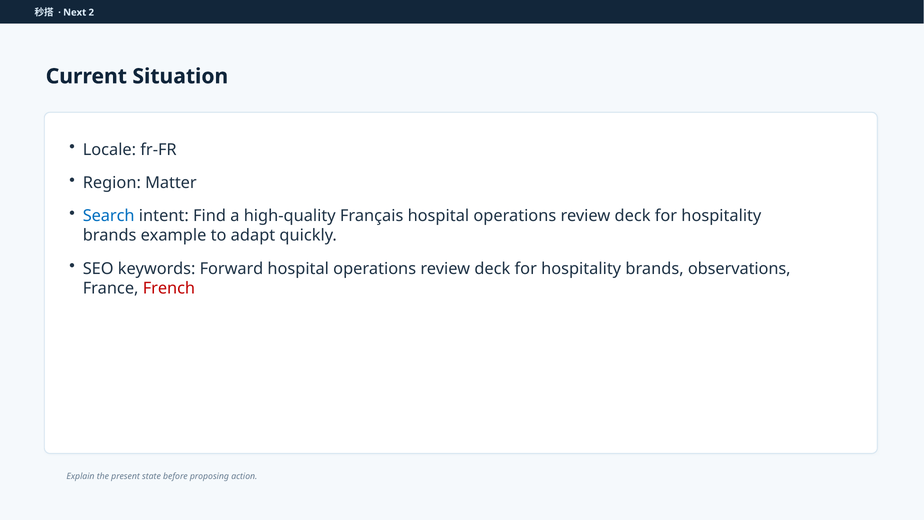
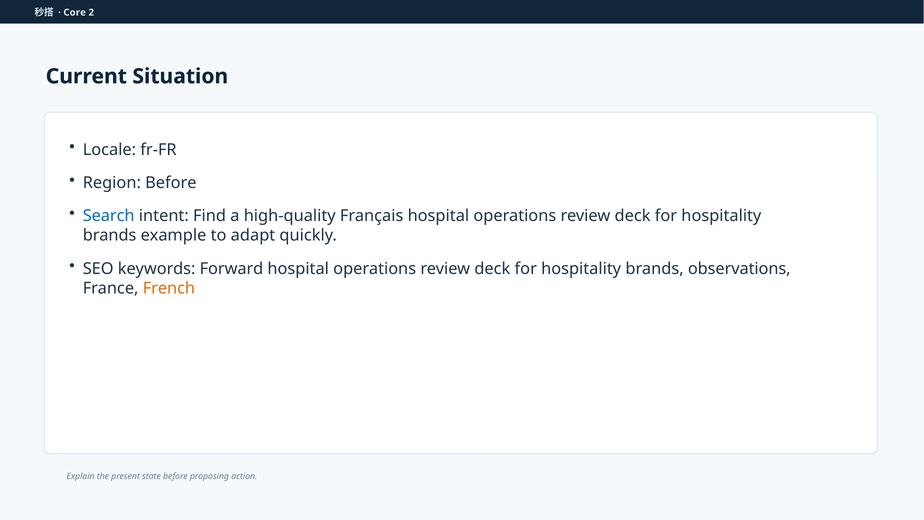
Next: Next -> Core (75, 12)
Region Matter: Matter -> Before (171, 183)
French colour: red -> orange (169, 288)
